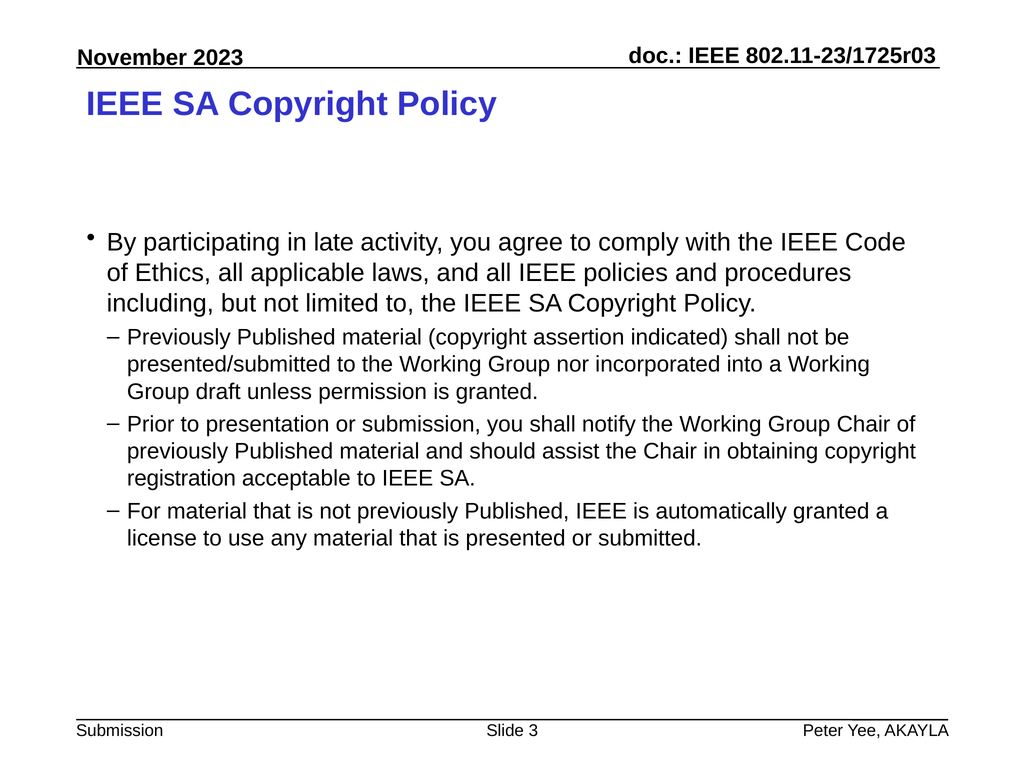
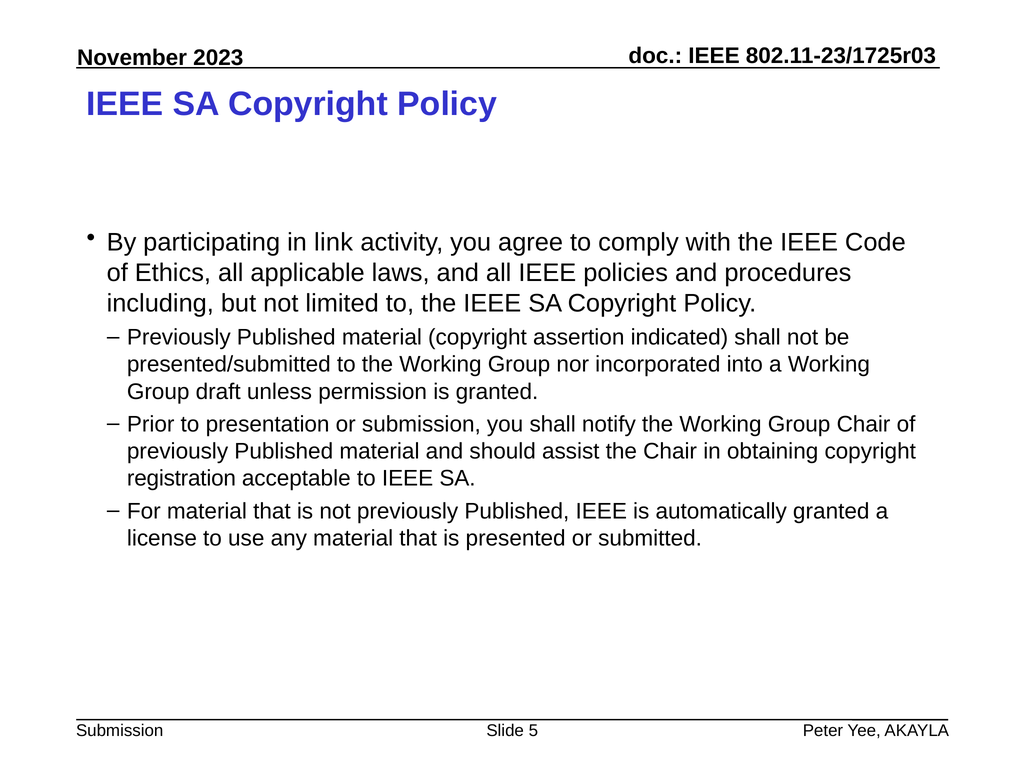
late: late -> link (334, 242)
3: 3 -> 5 (533, 731)
